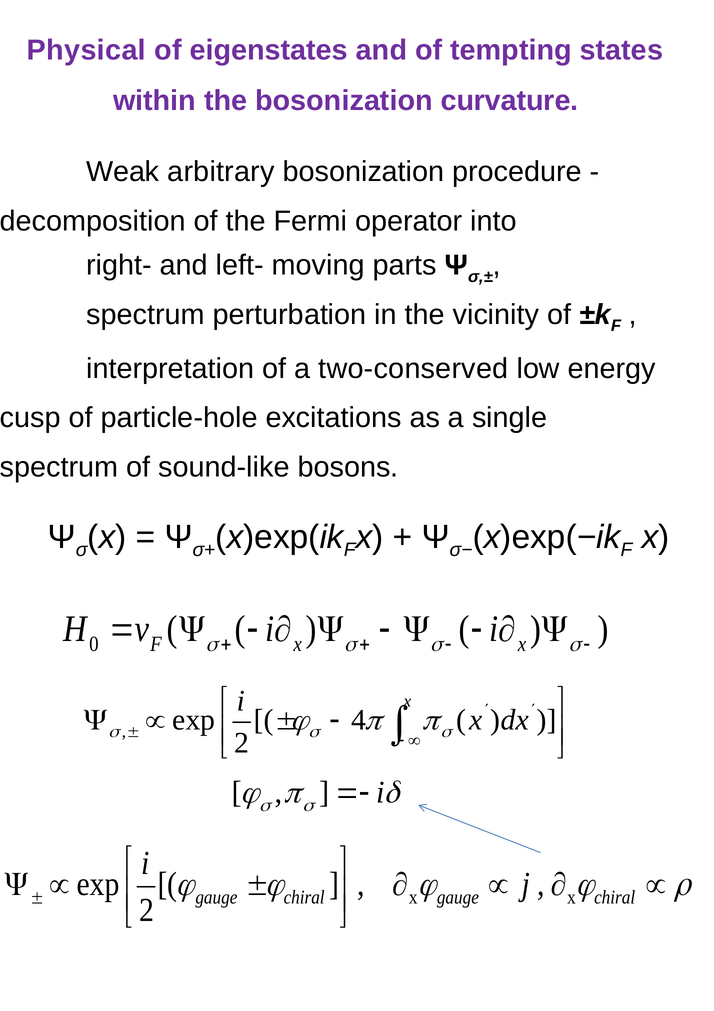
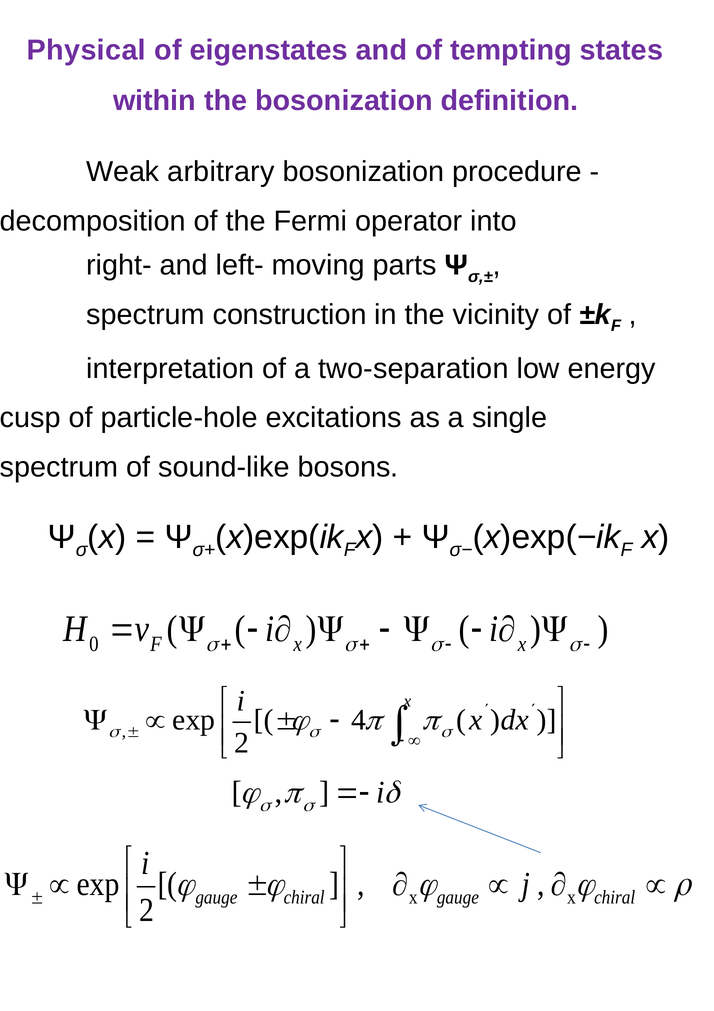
curvature: curvature -> definition (509, 101)
perturbation: perturbation -> construction (290, 314)
two-conserved: two-conserved -> two-separation (413, 368)
